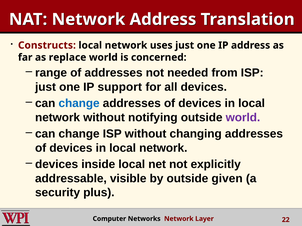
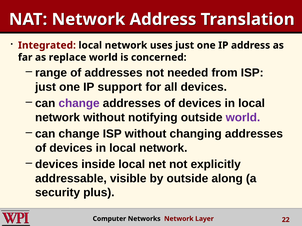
Constructs: Constructs -> Integrated (47, 45)
change colour: blue -> purple (79, 104)
given: given -> along (227, 179)
